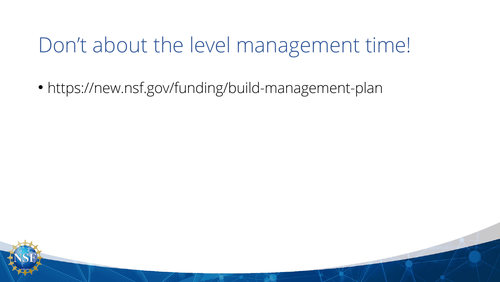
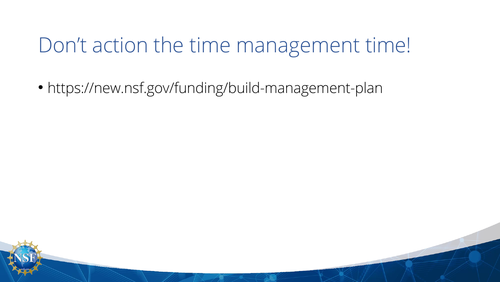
about: about -> action (120, 46)
the level: level -> time (210, 46)
